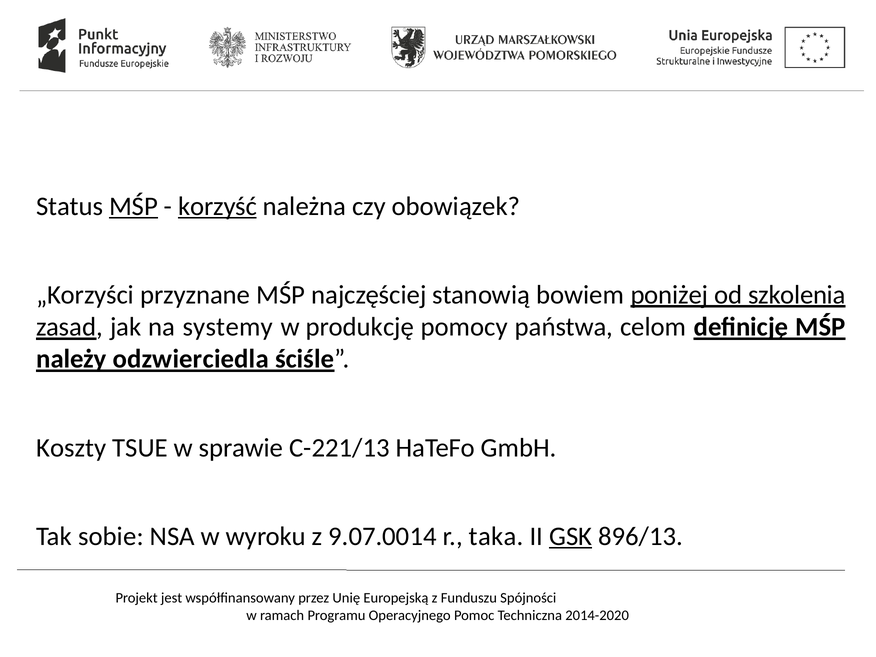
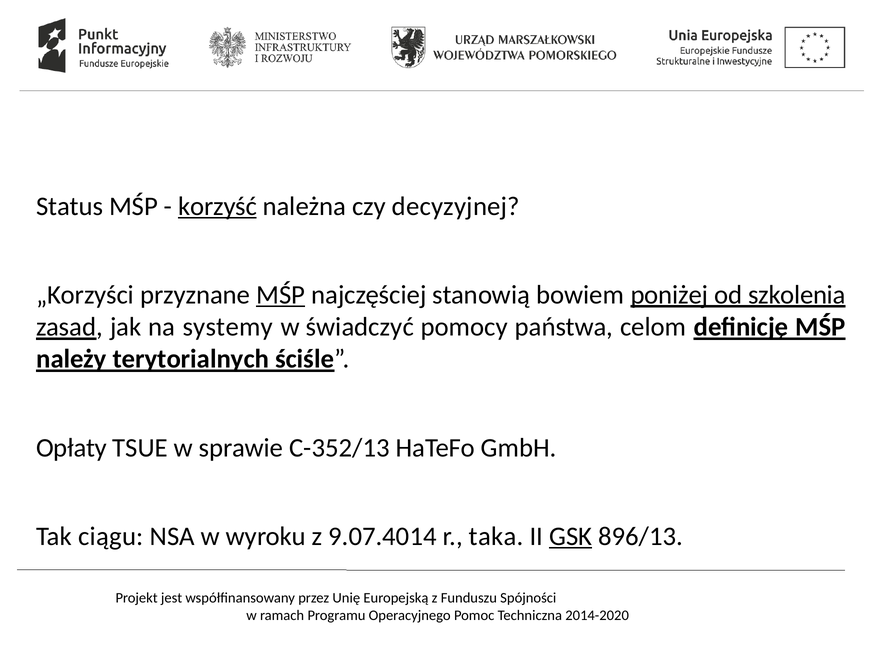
MŚP underline: present -> none (134, 206)
obowiązek: obowiązek -> decyzyjnej (456, 206)
MŚP underline: none -> present (281, 295)
produkcję: produkcję -> świadczyć (360, 327)
odzwierciedla: odzwierciedla -> terytorialnych (191, 359)
Koszty: Koszty -> Opłaty (71, 448)
C-221/13: C-221/13 -> C-352/13 (339, 448)
sobie: sobie -> ciągu (111, 536)
9.07.0014: 9.07.0014 -> 9.07.4014 (382, 536)
